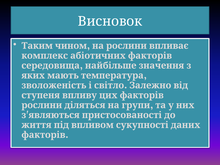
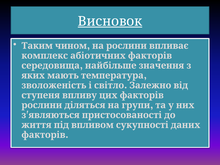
Висновок underline: none -> present (110, 21)
